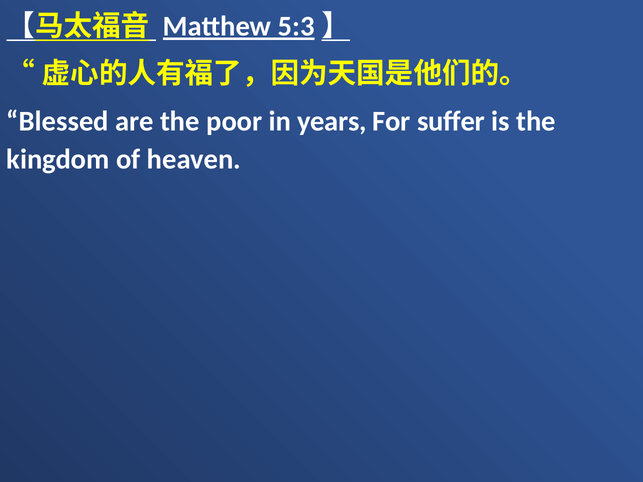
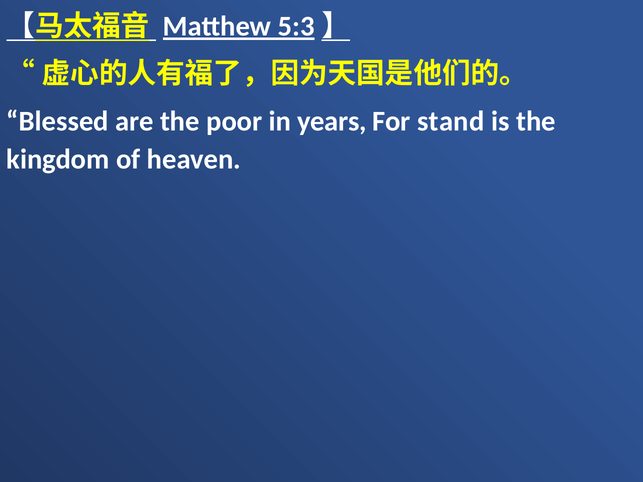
suffer: suffer -> stand (451, 121)
